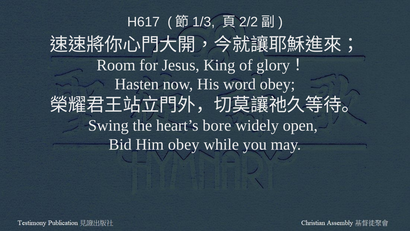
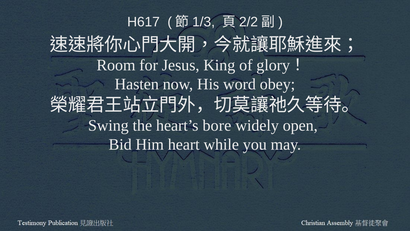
Him obey: obey -> heart (184, 144)
